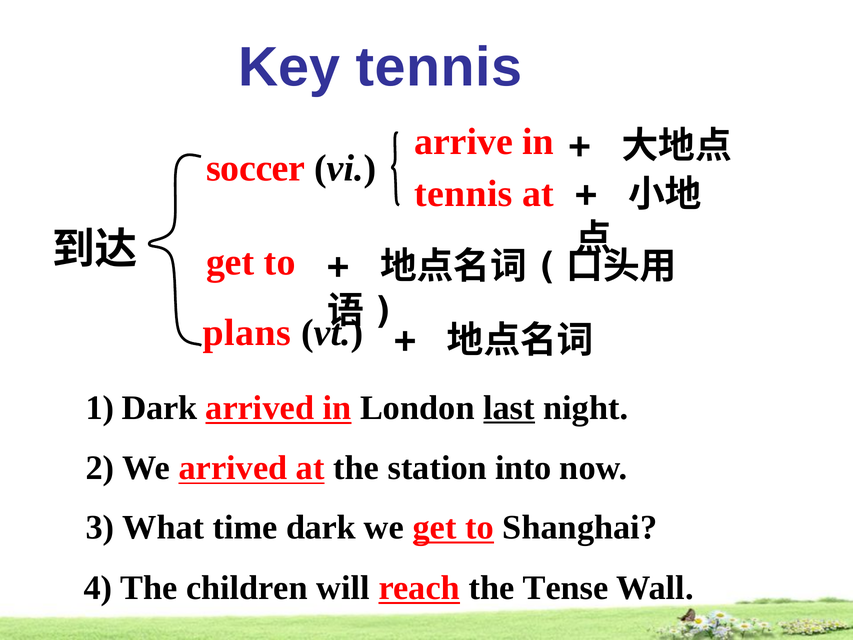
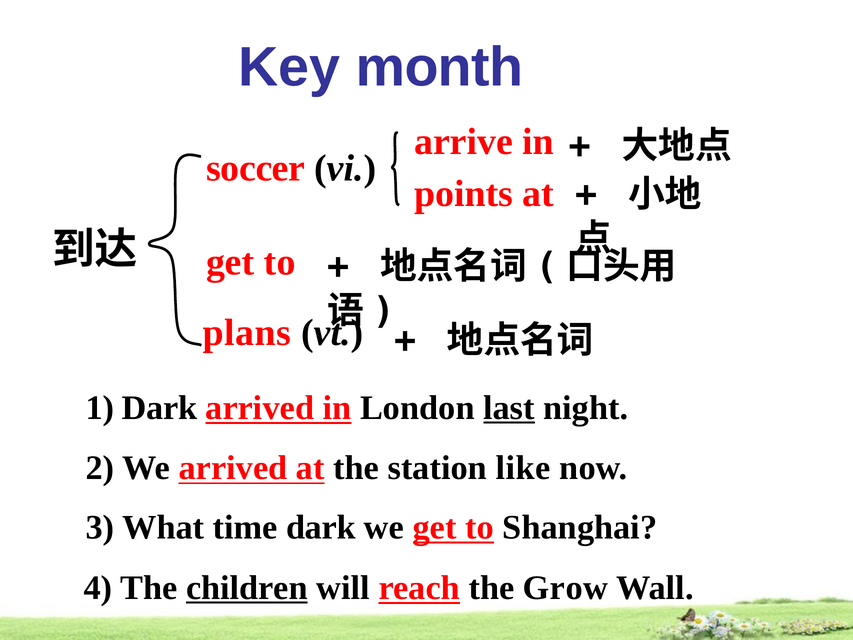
Key tennis: tennis -> month (439, 67)
tennis: tennis -> points (464, 194)
into: into -> like (523, 468)
children underline: none -> present (247, 587)
Tense: Tense -> Grow (565, 587)
